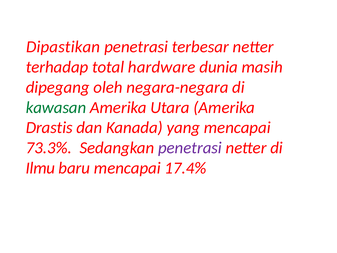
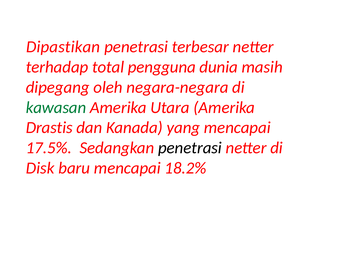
hardware: hardware -> pengguna (162, 67)
73.3%: 73.3% -> 17.5% (49, 148)
penetrasi colour: purple -> black (190, 148)
Ilmu: Ilmu -> Disk (40, 168)
17.4%: 17.4% -> 18.2% (185, 168)
